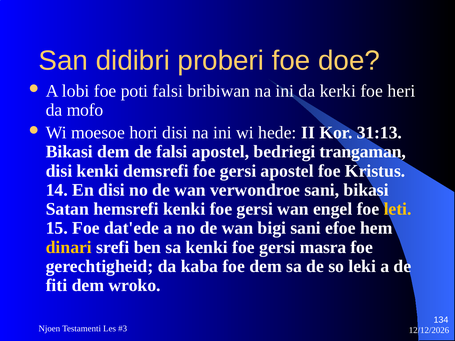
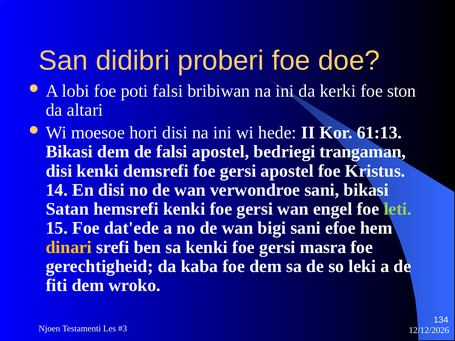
heri: heri -> ston (402, 91)
mofo: mofo -> altari (85, 110)
31:13: 31:13 -> 61:13 (379, 133)
leti colour: yellow -> light green (398, 209)
